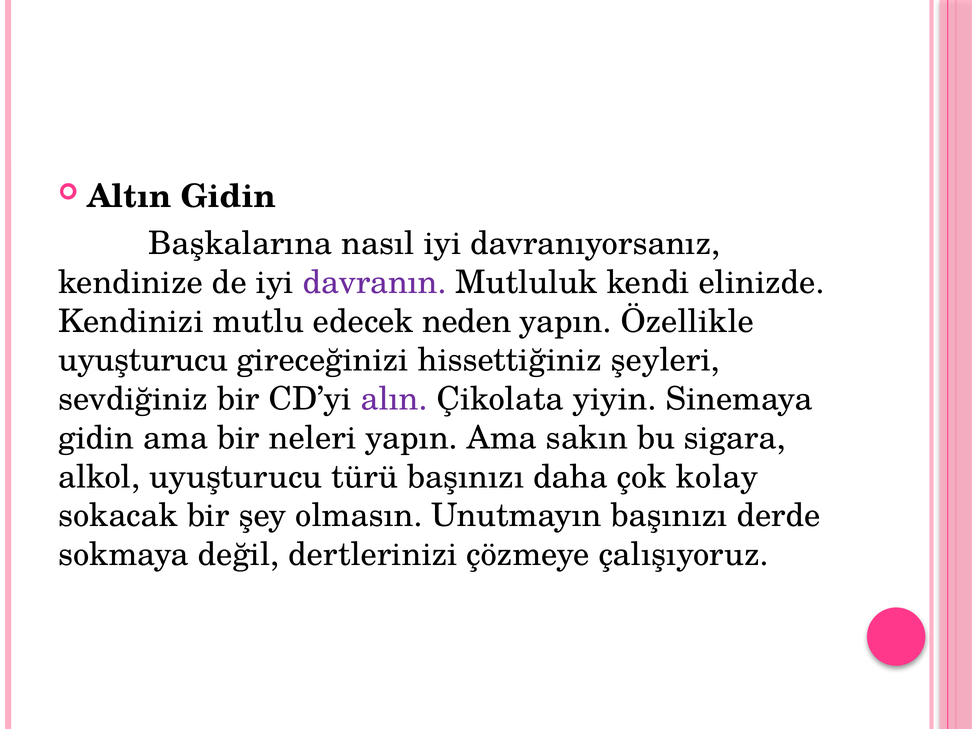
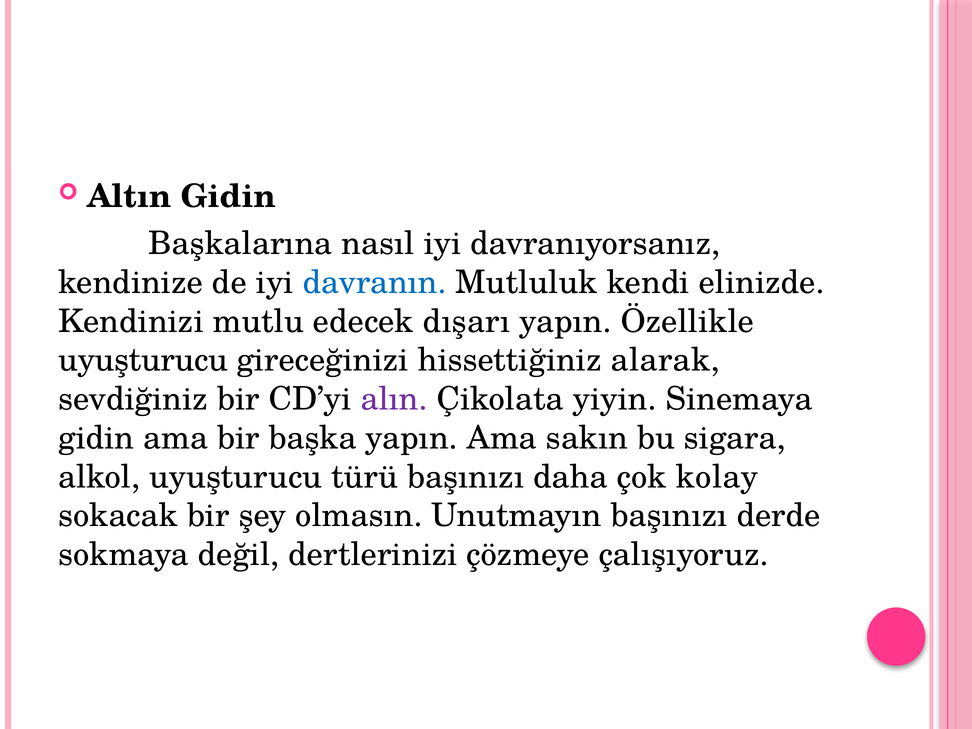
davranın colour: purple -> blue (375, 282)
neden: neden -> dışarı (467, 321)
şeyleri: şeyleri -> alarak (665, 360)
neleri: neleri -> başka (313, 438)
